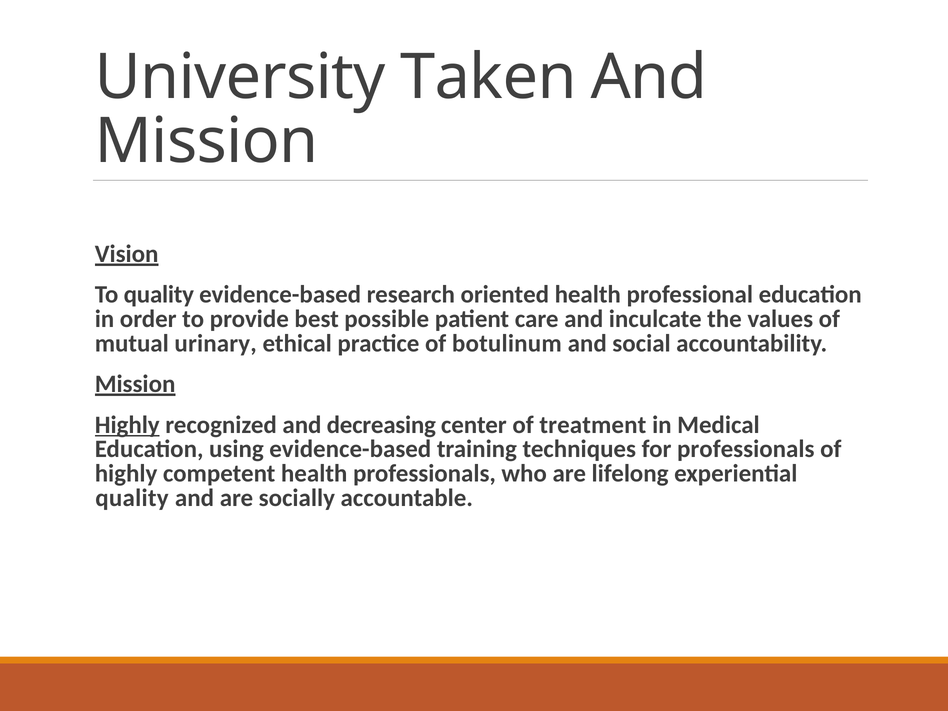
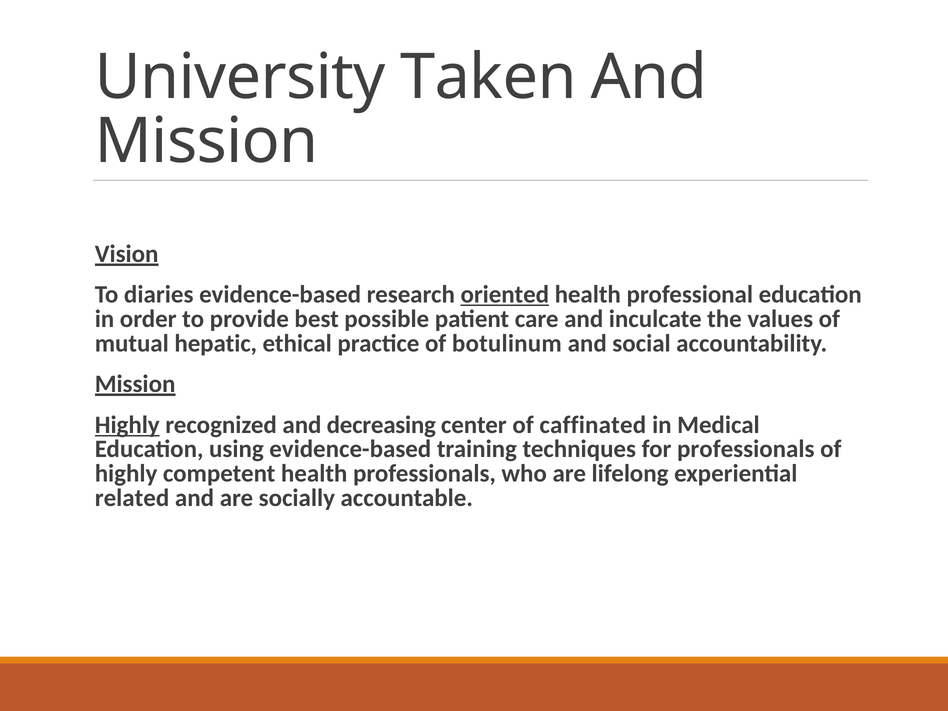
To quality: quality -> diaries (159, 295)
oriented underline: none -> present (505, 295)
urinary: urinary -> hepatic (216, 343)
treatment: treatment -> caffinated (593, 425)
quality: quality -> related (132, 498)
